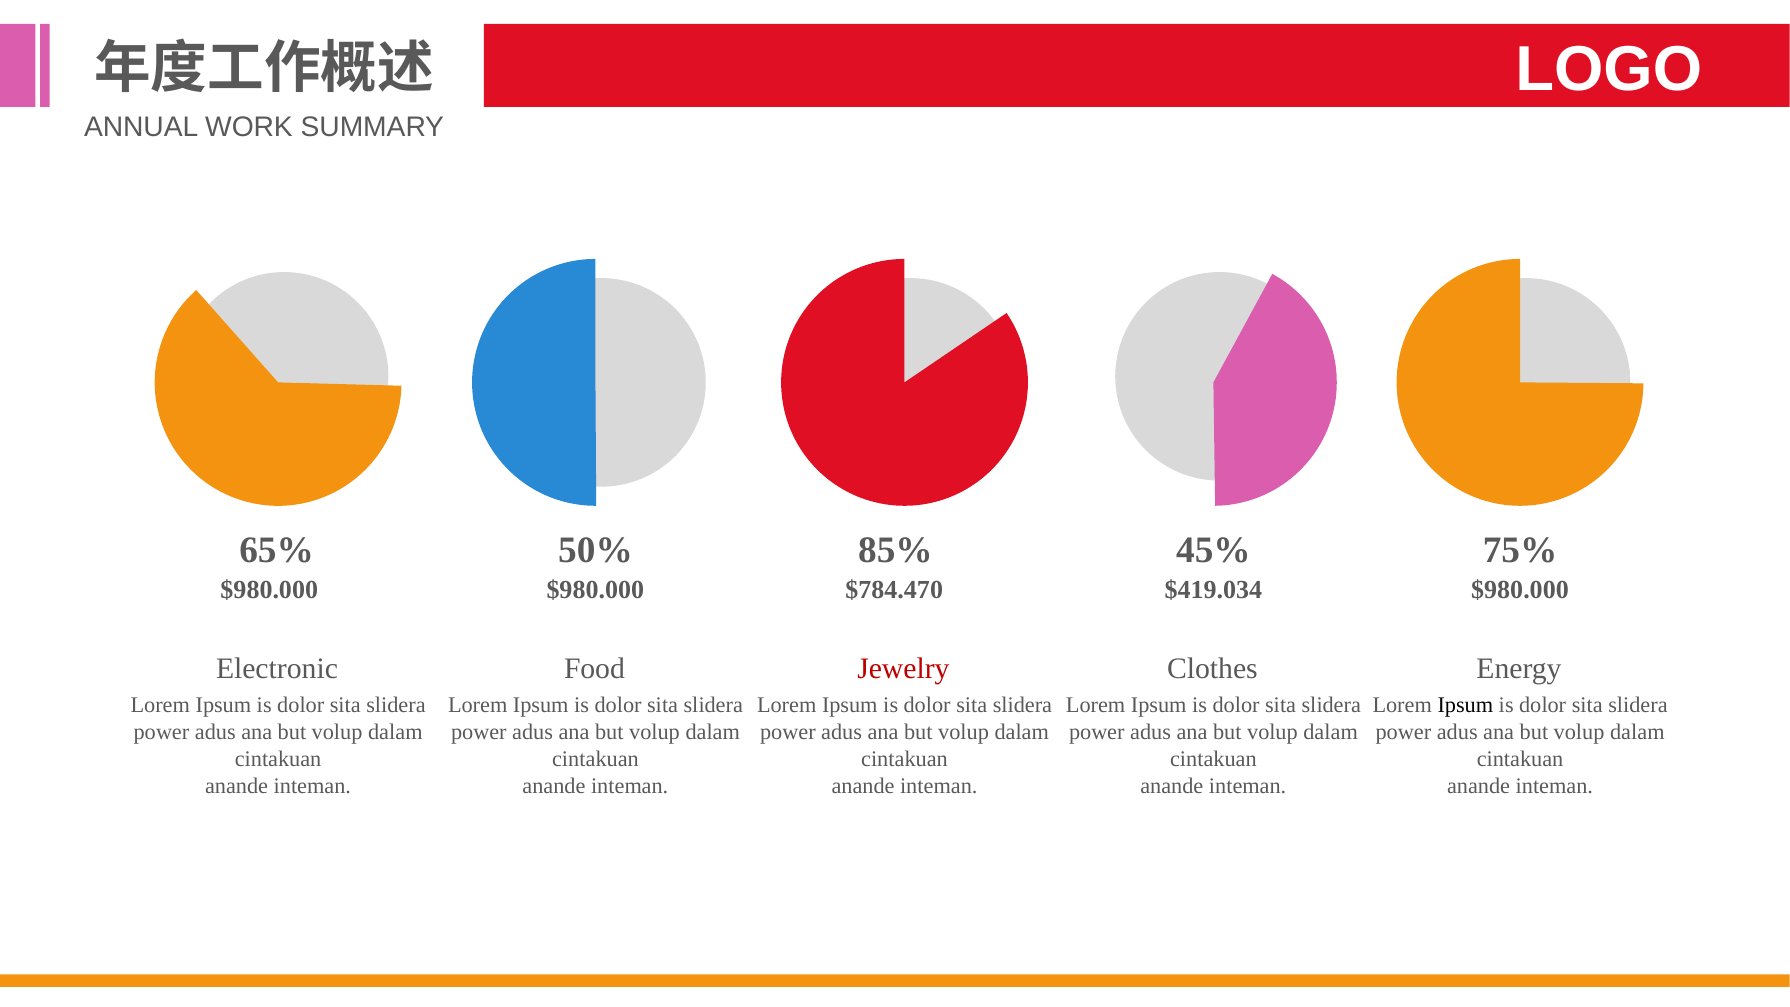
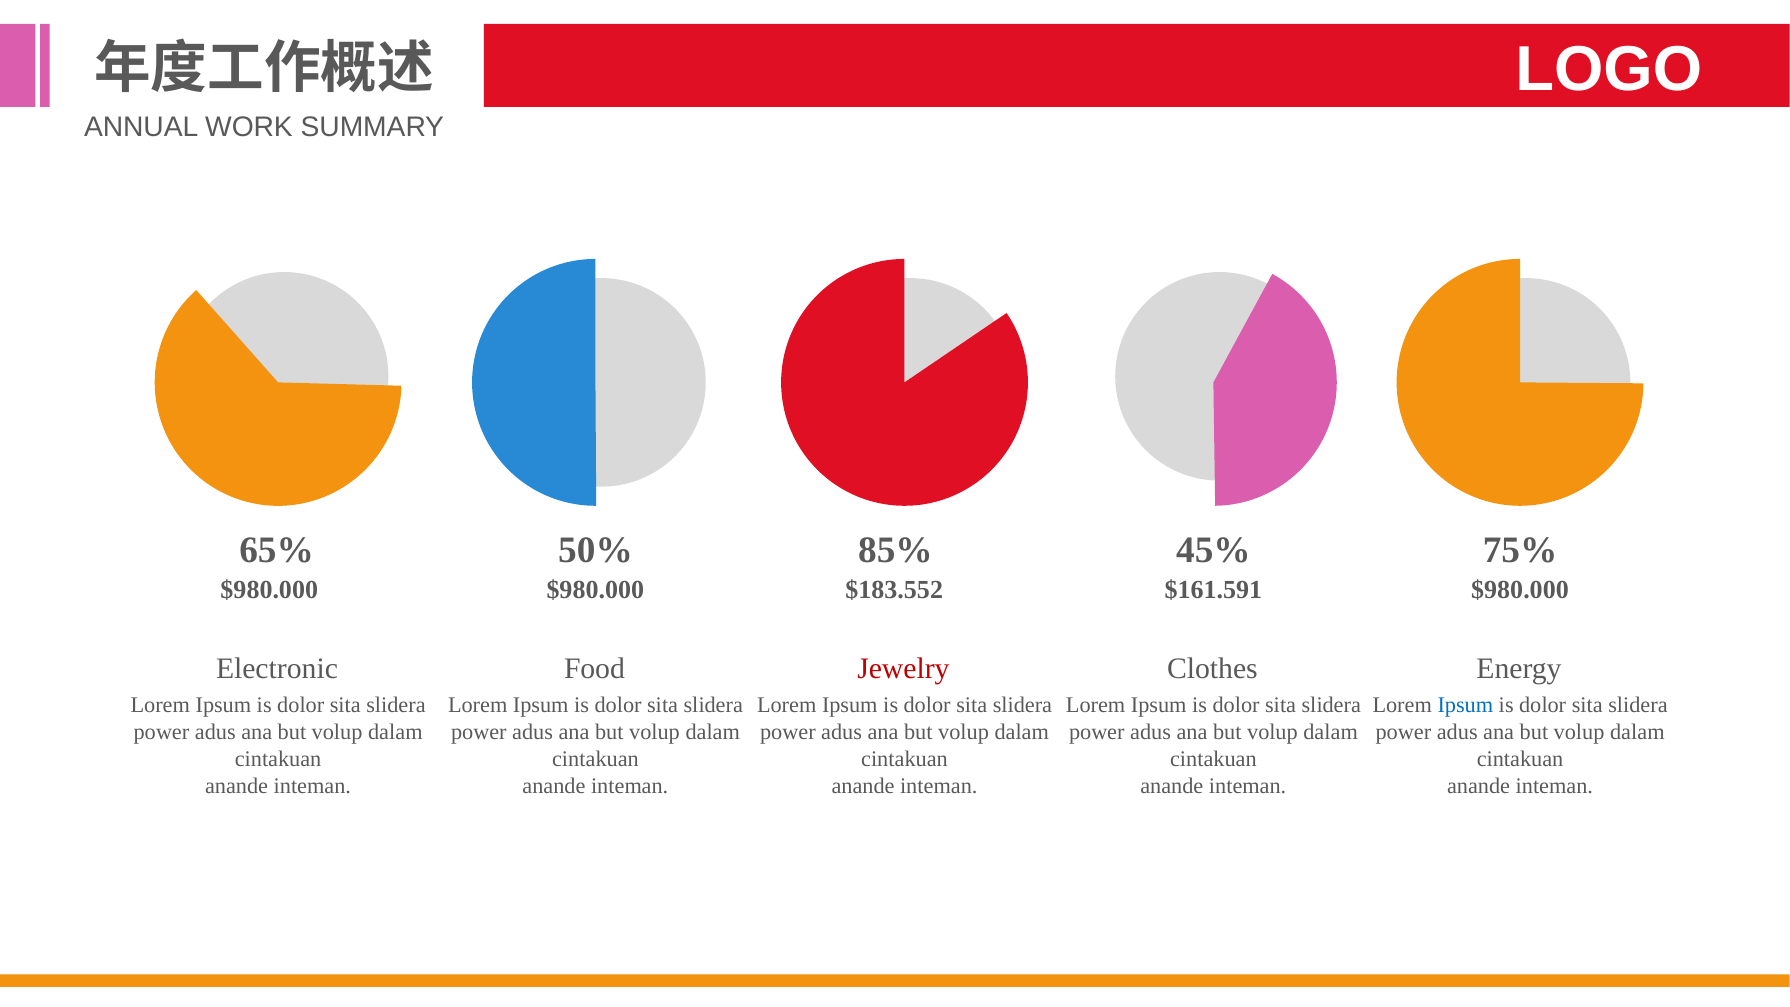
$784.470: $784.470 -> $183.552 (894, 590)
$419.034: $419.034 -> $161.591 (1213, 590)
Ipsum colour: black -> blue (1465, 705)
